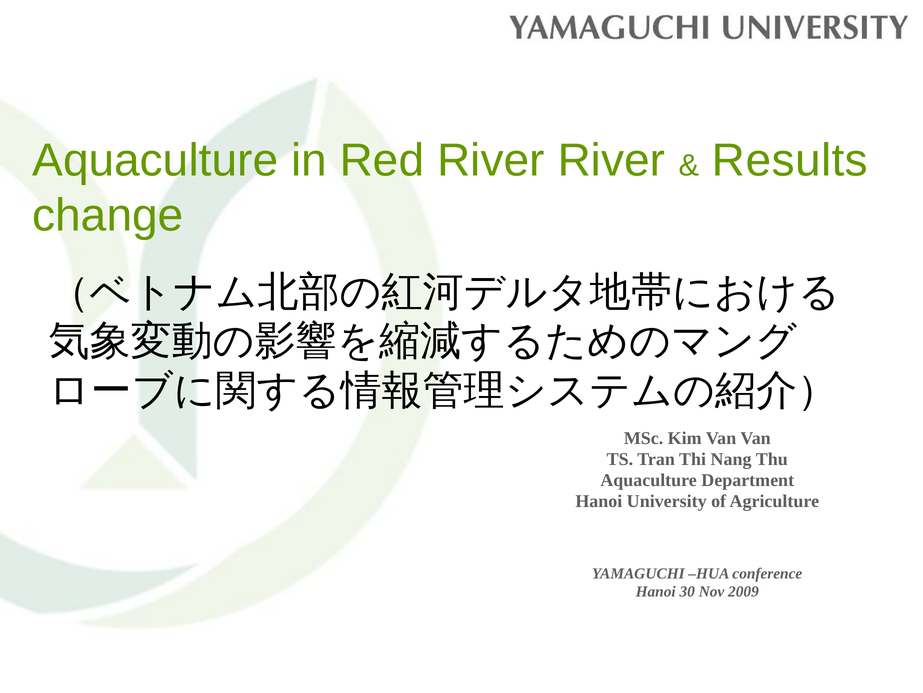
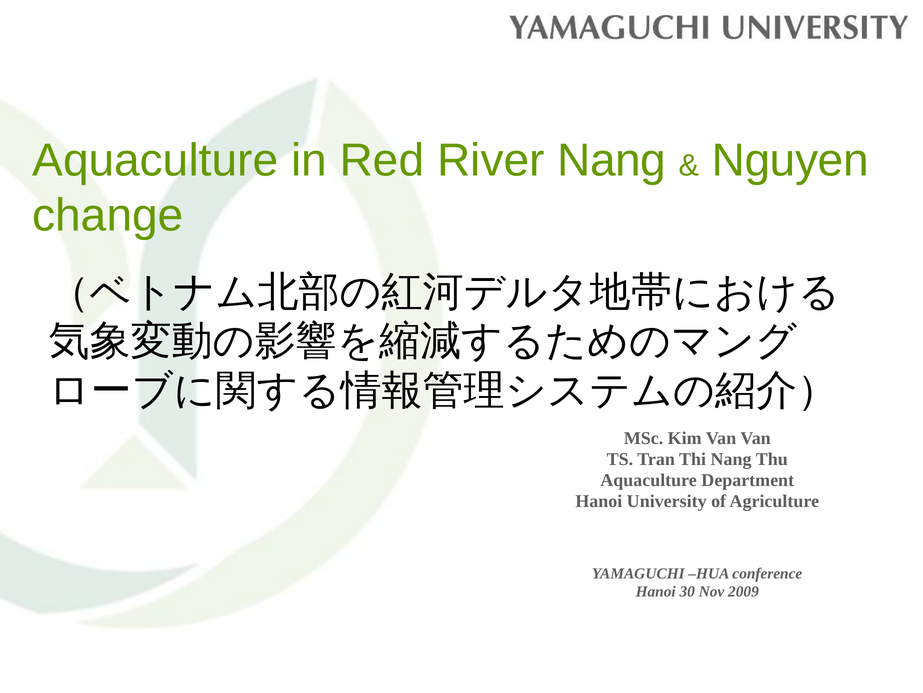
River River: River -> Nang (612, 160)
Results: Results -> Nguyen (790, 160)
